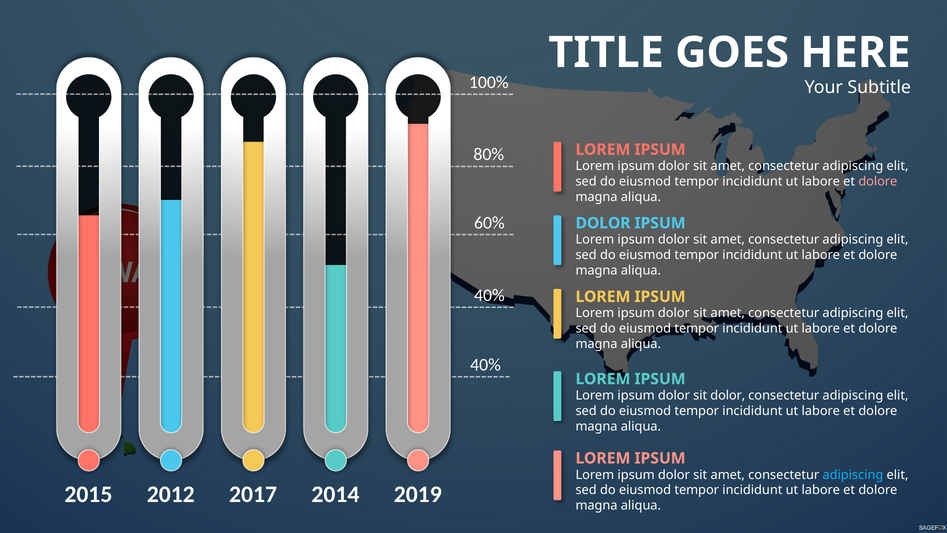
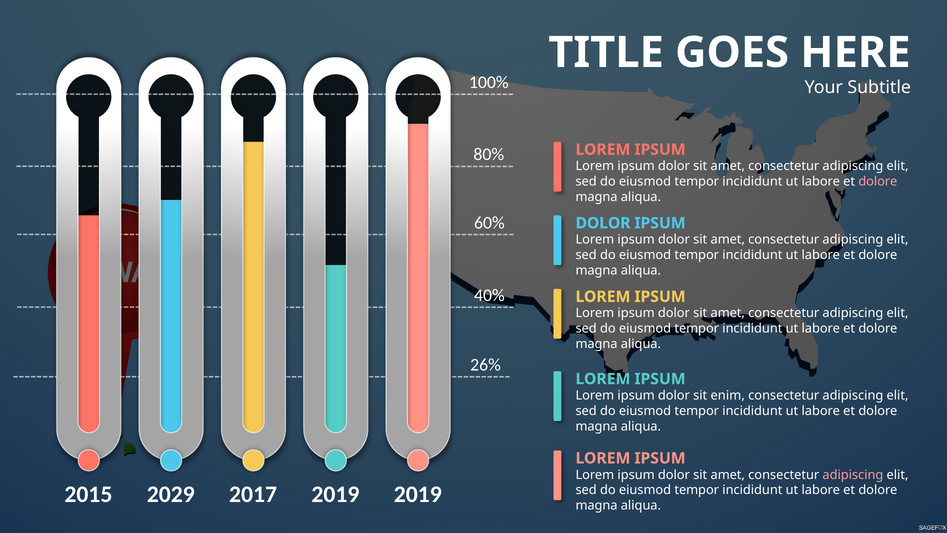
40%: 40% -> 26% (486, 365)
sit dolor: dolor -> enim (728, 395)
adipiscing colour: light blue -> pink (853, 474)
2012: 2012 -> 2029 (171, 494)
2017 2014: 2014 -> 2019 (335, 494)
